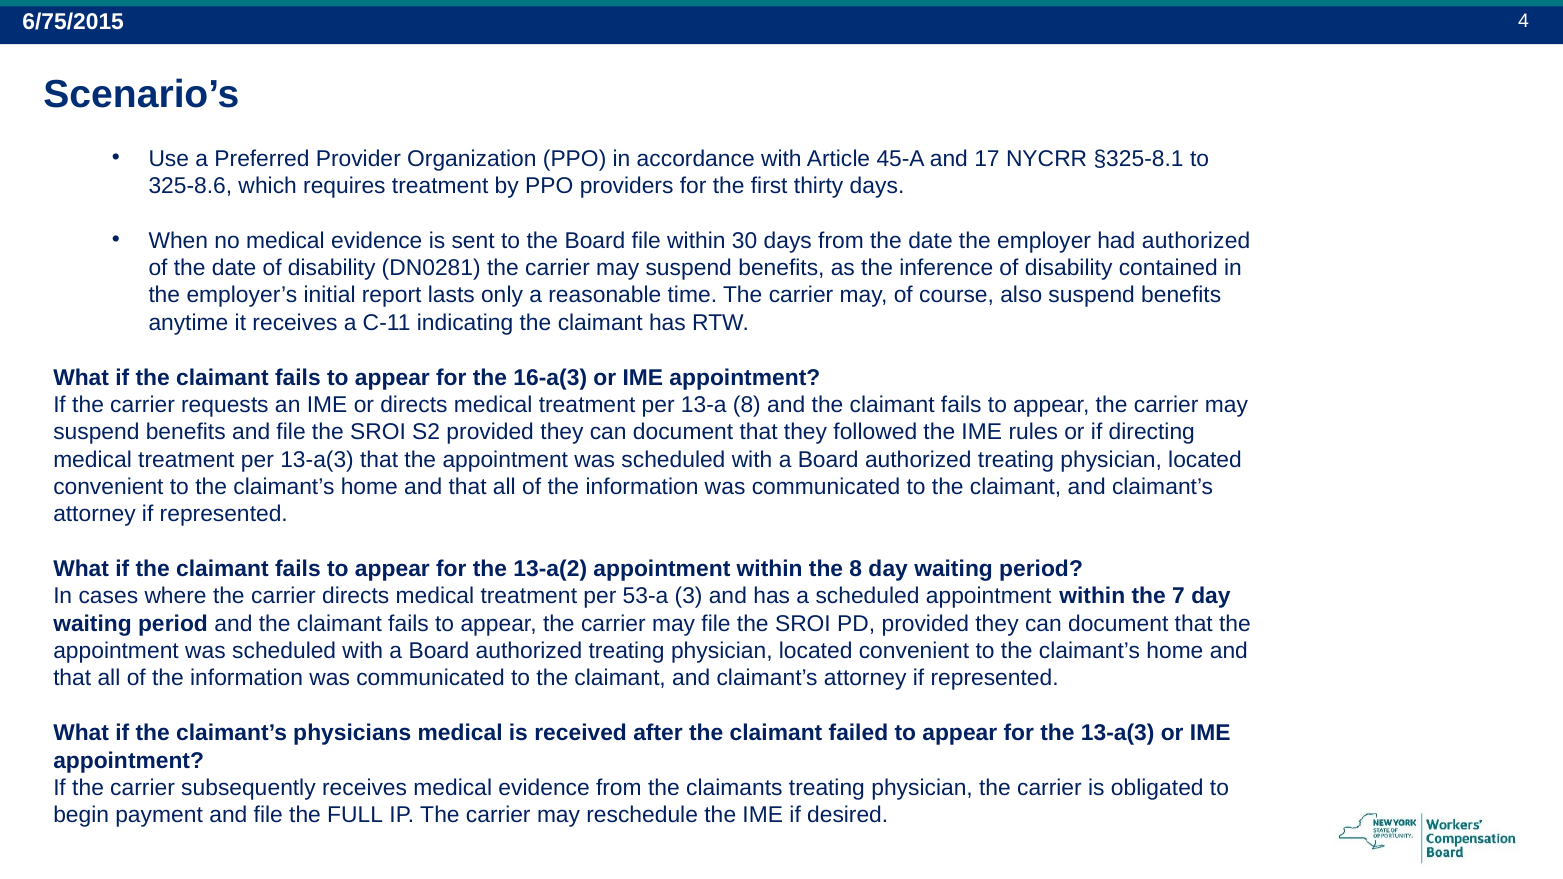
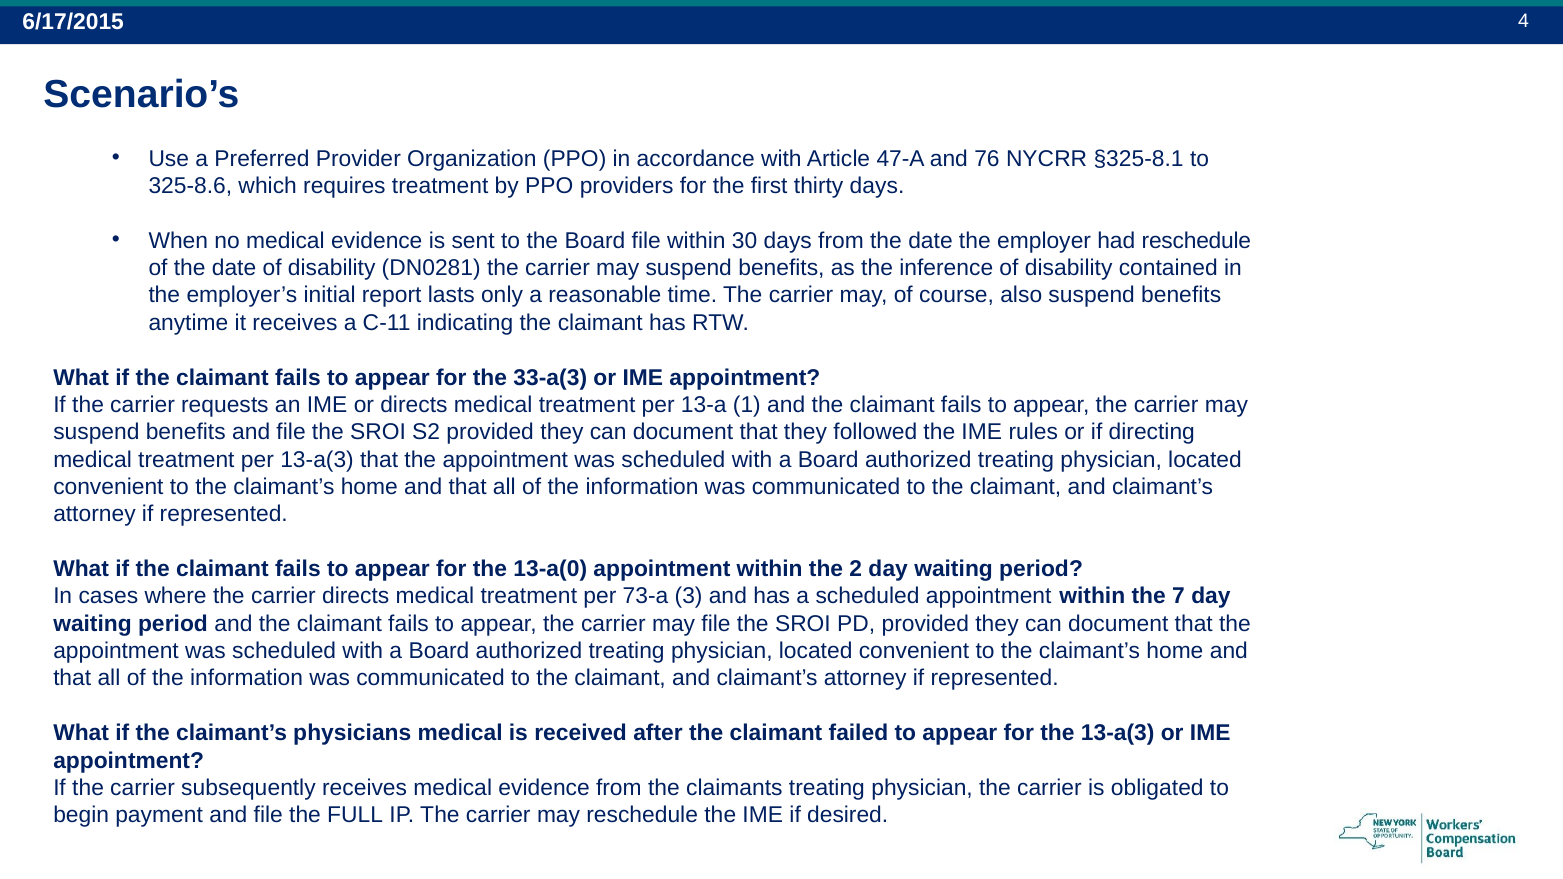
6/75/2015: 6/75/2015 -> 6/17/2015 (73, 22)
45-A: 45-A -> 47-A (901, 159)
17: 17 -> 76 (987, 159)
had authorized: authorized -> reschedule (1196, 241)
16-a(3: 16-a(3 -> 33-a(3 (550, 378)
13-a 8: 8 -> 1 (747, 405)
13-a(2: 13-a(2 -> 13-a(0 (550, 569)
the 8: 8 -> 2 (856, 569)
53-a: 53-a -> 73-a (645, 597)
